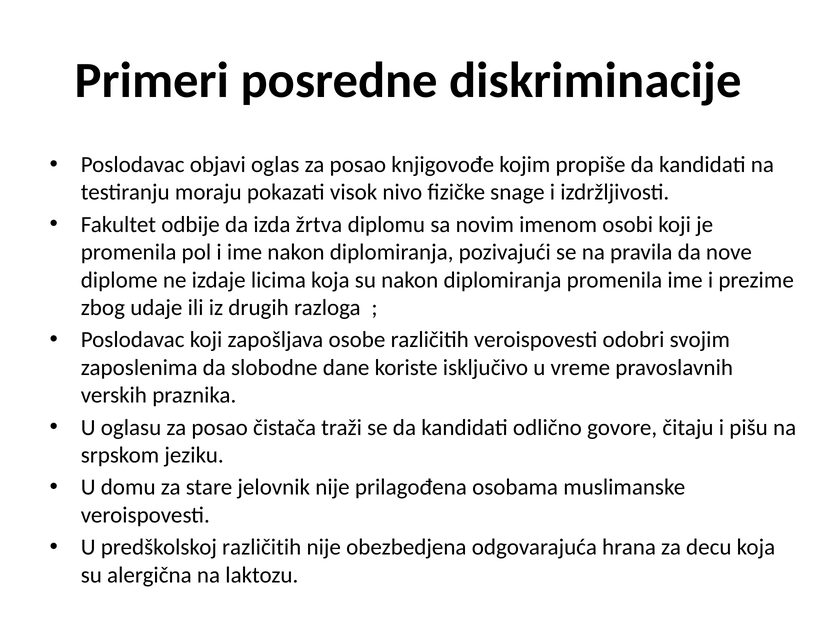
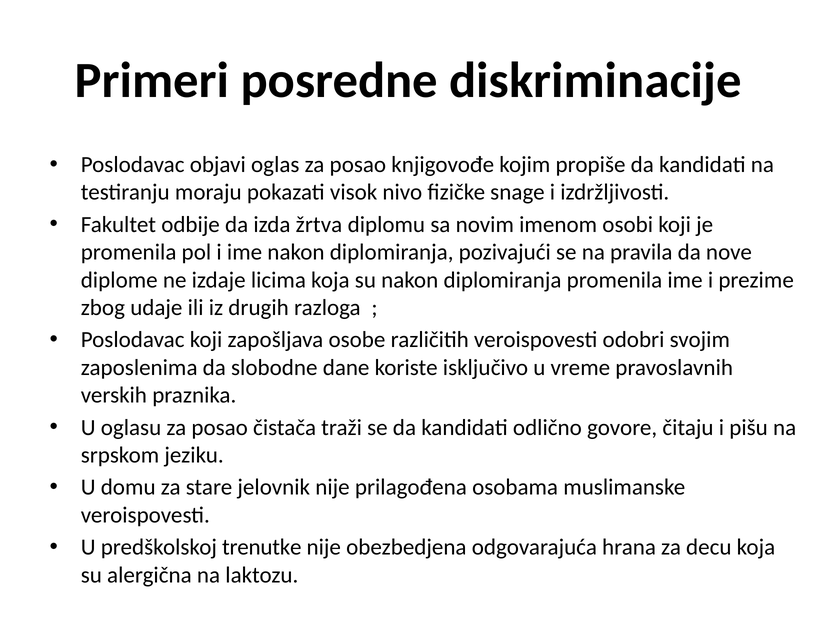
predškolskoj različitih: različitih -> trenutke (262, 547)
